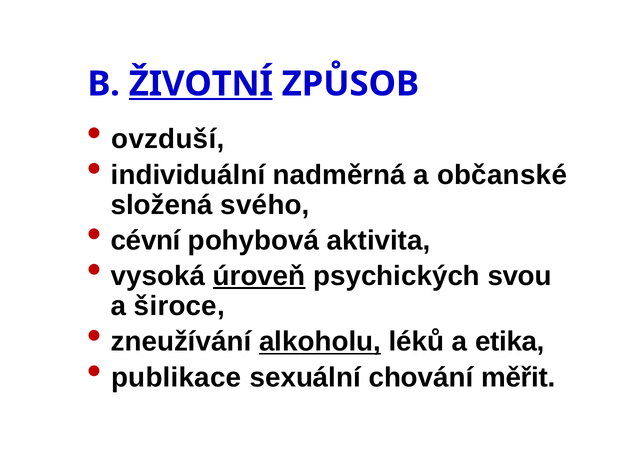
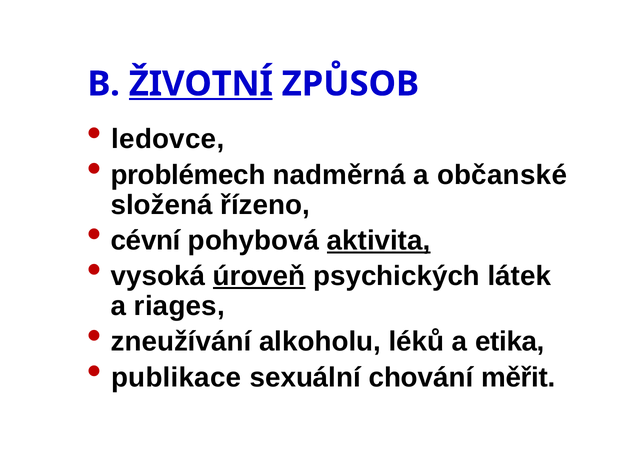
ovzduší: ovzduší -> ledovce (168, 139)
individuální: individuální -> problémech (188, 175)
svého: svého -> řízeno (265, 205)
aktivita underline: none -> present (379, 240)
svou: svou -> látek (519, 276)
široce: široce -> riages (179, 306)
alkoholu underline: present -> none (320, 342)
